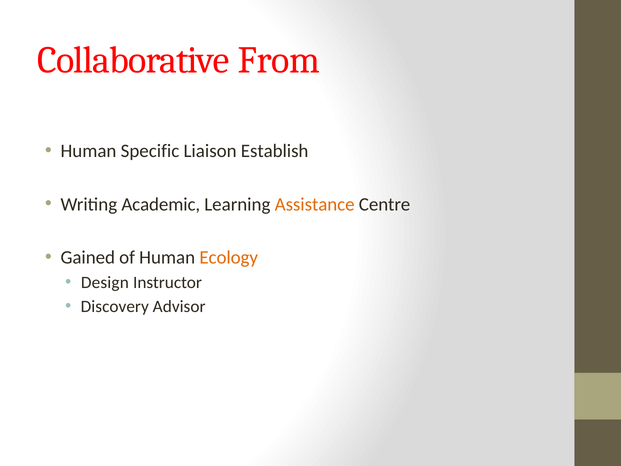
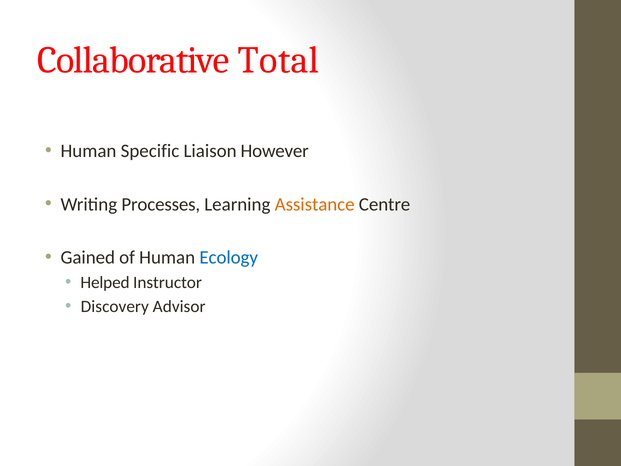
From: From -> Total (279, 60)
Establish: Establish -> However (275, 151)
Academic: Academic -> Processes (161, 204)
Ecology colour: orange -> blue (229, 257)
Design: Design -> Helped (105, 282)
